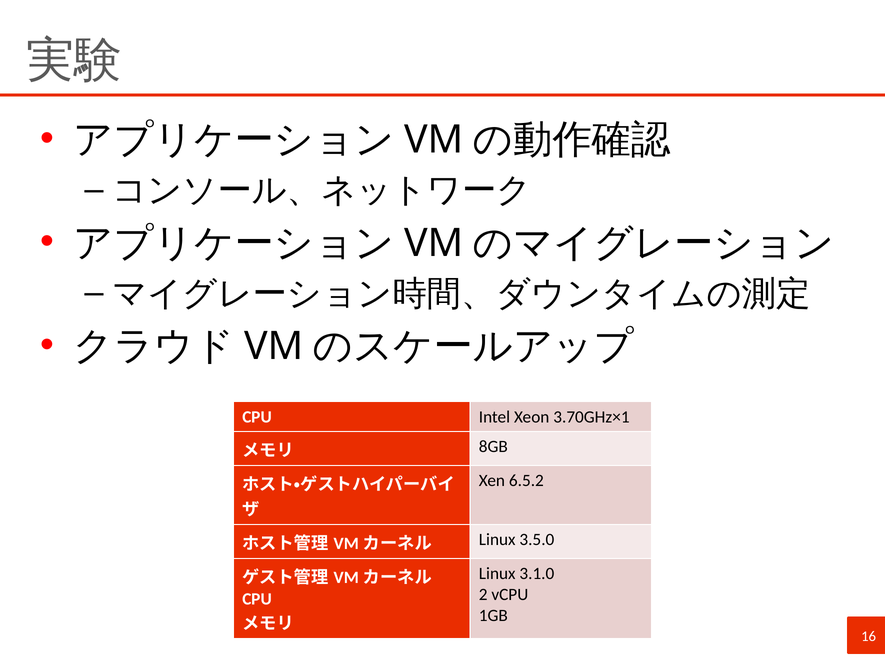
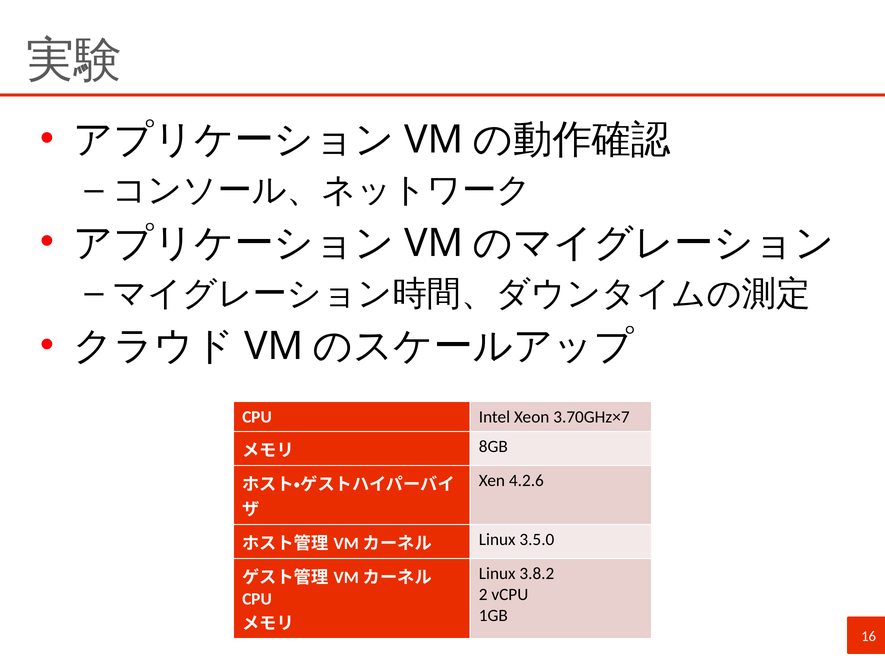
3.70GHz×1: 3.70GHz×1 -> 3.70GHz×7 (591, 417)
6.5.2: 6.5.2 -> 4.2.6 (526, 480)
3.1.0: 3.1.0 -> 3.8.2 (537, 574)
